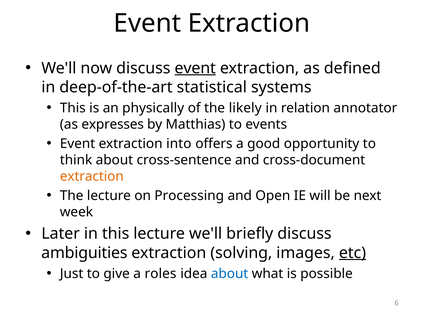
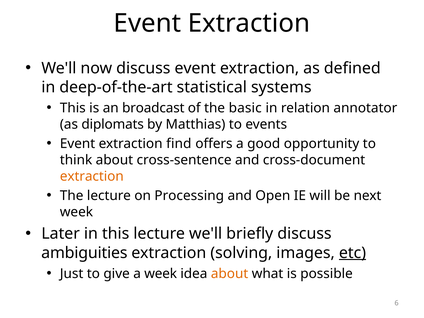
event underline: present -> none (195, 68)
physically: physically -> broadcast (153, 108)
likely: likely -> basic (245, 108)
expresses: expresses -> diplomats (113, 124)
into: into -> find (179, 144)
a roles: roles -> week (161, 274)
about colour: blue -> orange (230, 274)
